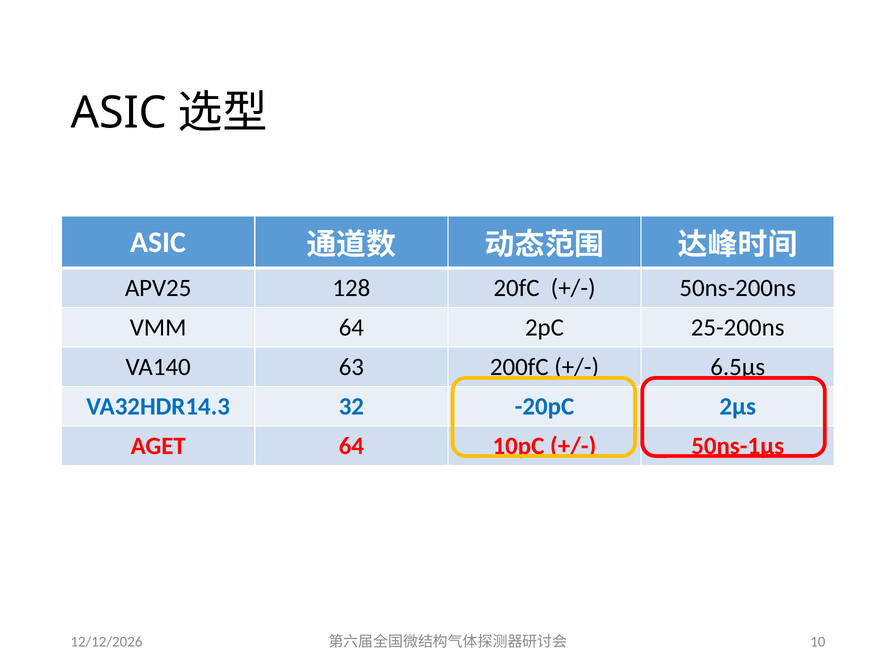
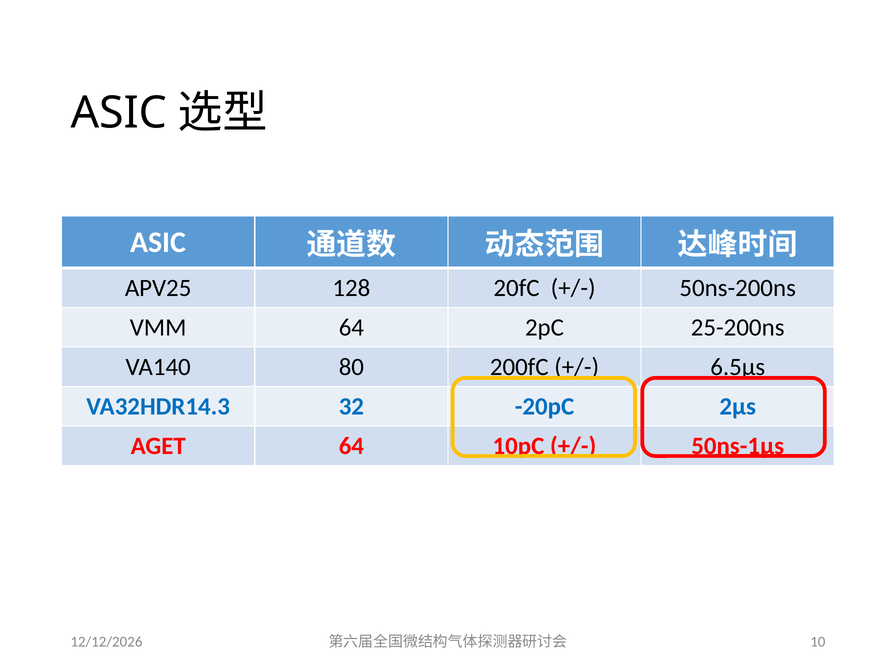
63: 63 -> 80 (351, 367)
